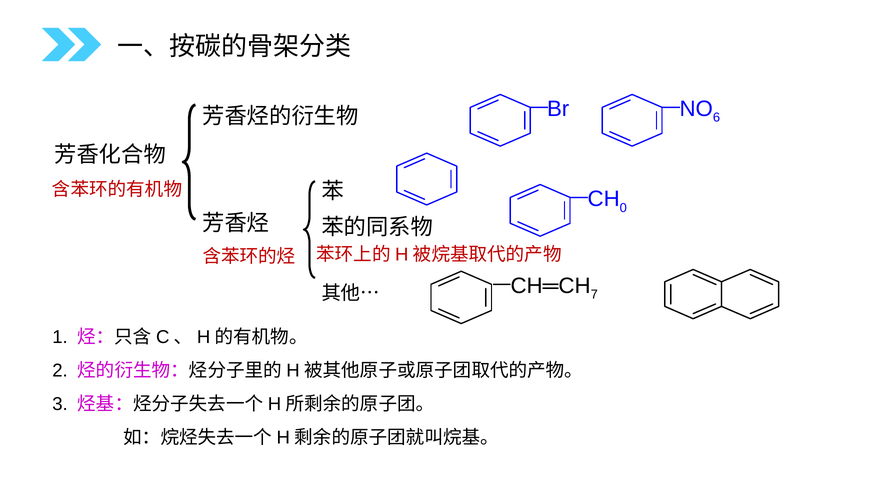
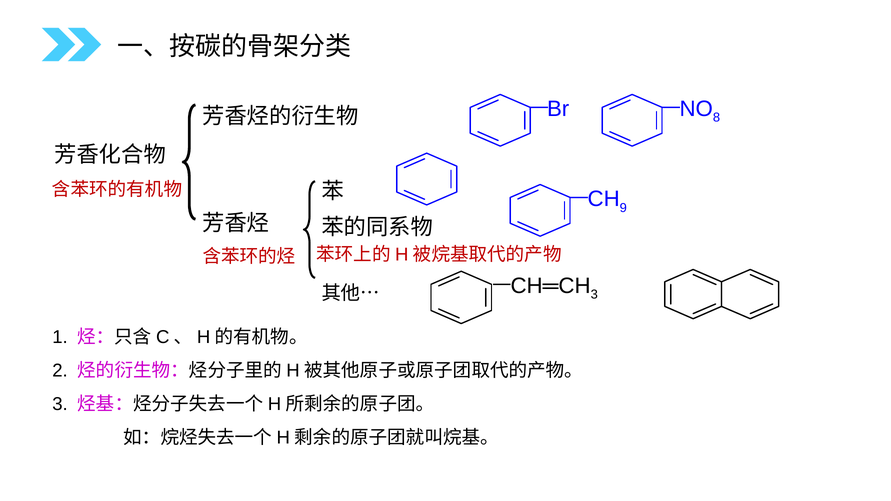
6: 6 -> 8 (717, 118)
0: 0 -> 9 (623, 208)
7: 7 -> 3 (594, 295)
